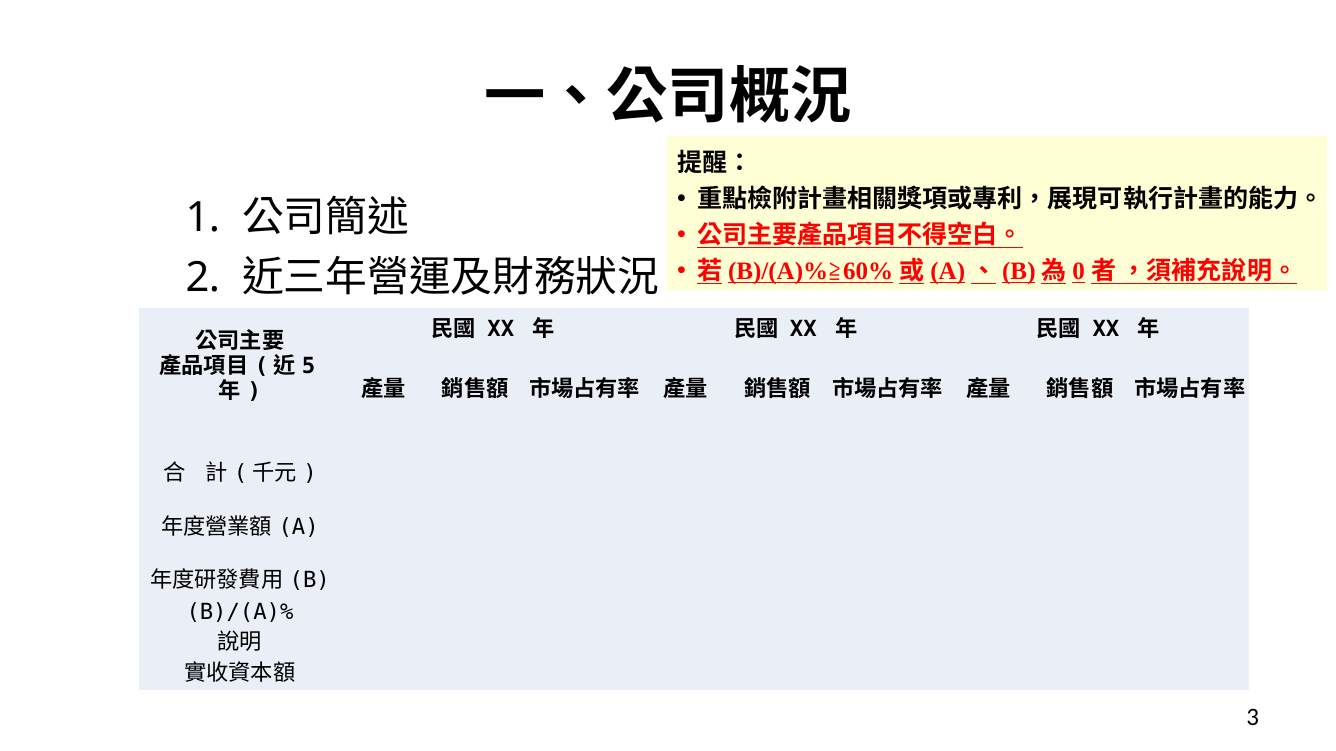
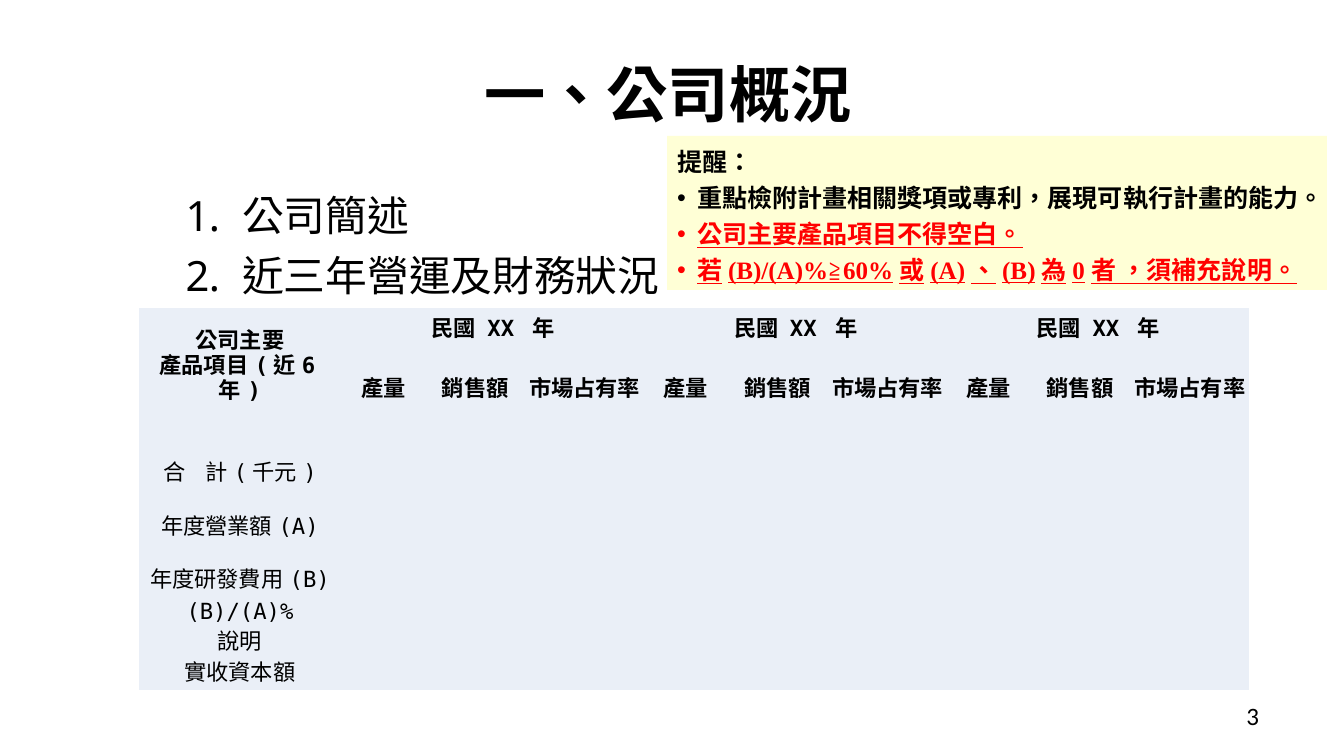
5: 5 -> 6 (309, 367)
